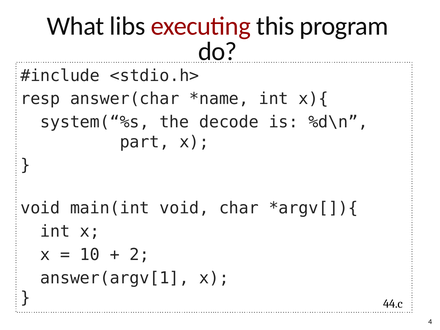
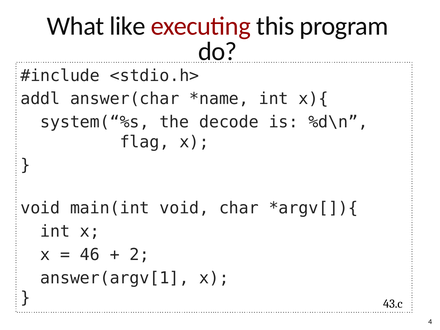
libs: libs -> like (128, 26)
resp: resp -> addl (40, 99)
part: part -> flag (145, 142)
10: 10 -> 46 (90, 255)
44.c: 44.c -> 43.c (393, 304)
